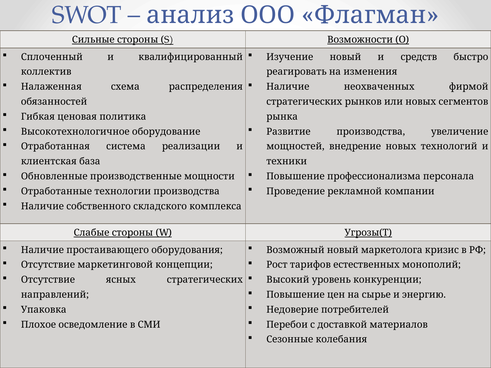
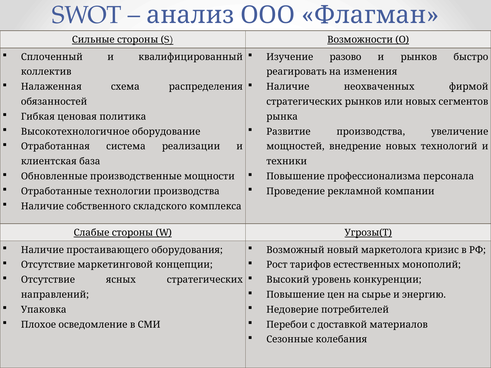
Изучение новый: новый -> разово (345, 57)
и средств: средств -> рынков (419, 57)
